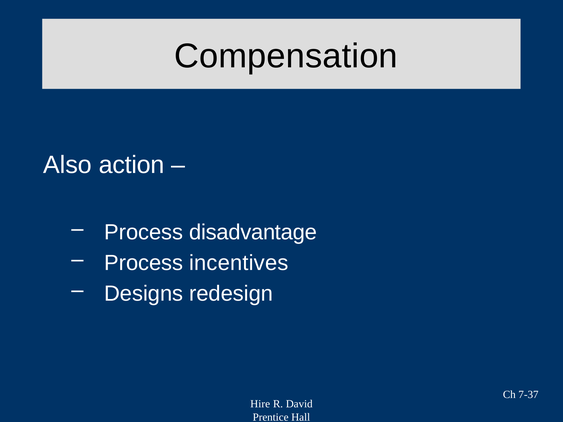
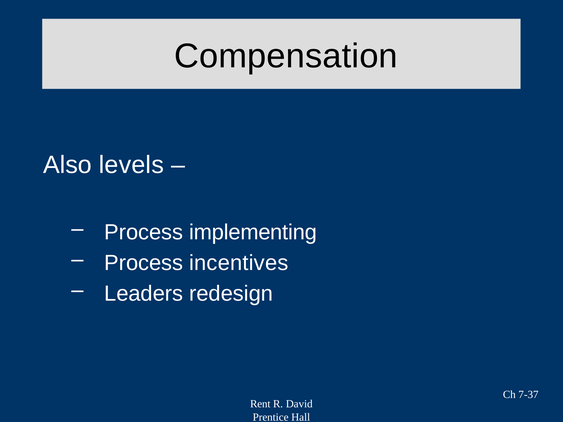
action: action -> levels (131, 165)
disadvantage: disadvantage -> implementing (253, 232)
Designs: Designs -> Leaders (144, 294)
Hire: Hire -> Rent (260, 404)
